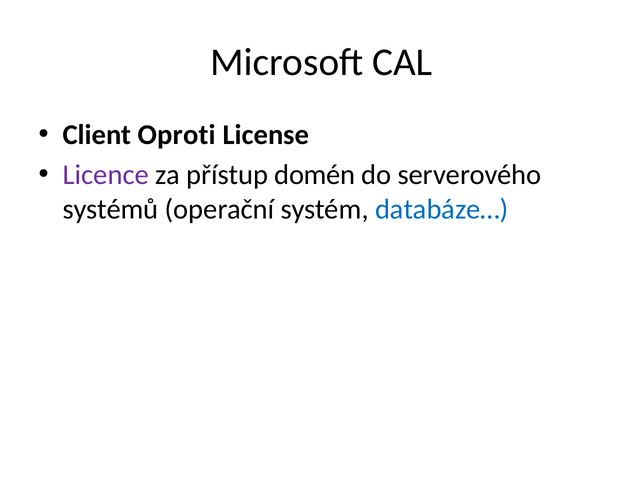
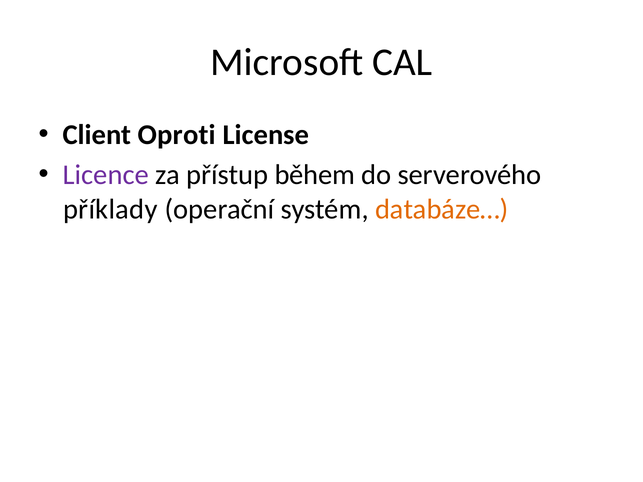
domén: domén -> během (315, 175)
systémů: systémů -> příklady (110, 209)
databáze… colour: blue -> orange (442, 209)
